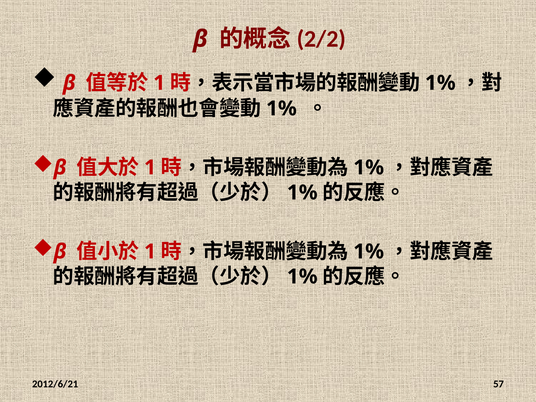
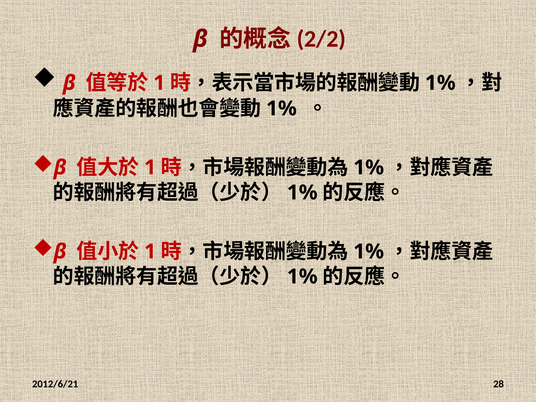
57: 57 -> 28 (499, 384)
